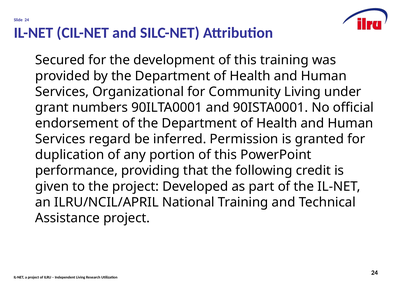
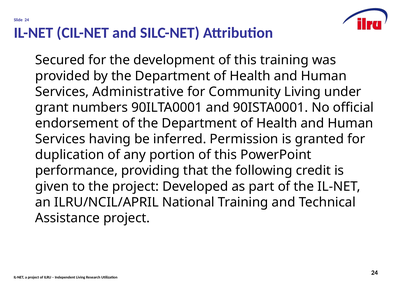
Organizational: Organizational -> Administrative (138, 92)
regard: regard -> having (110, 139)
